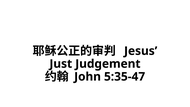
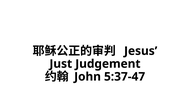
5:35-47: 5:35-47 -> 5:37-47 (125, 77)
